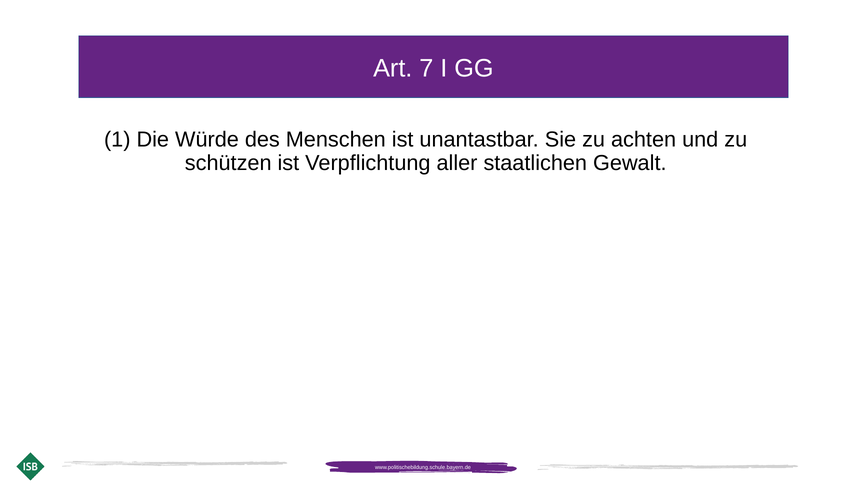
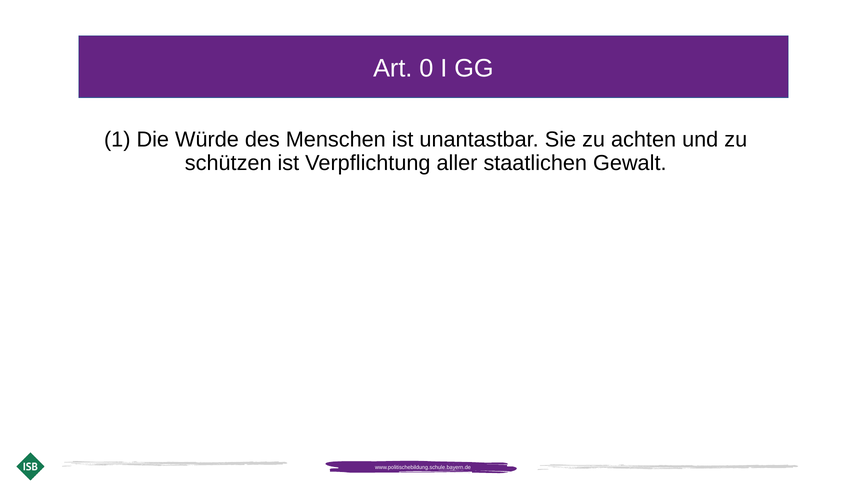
7: 7 -> 0 (426, 68)
